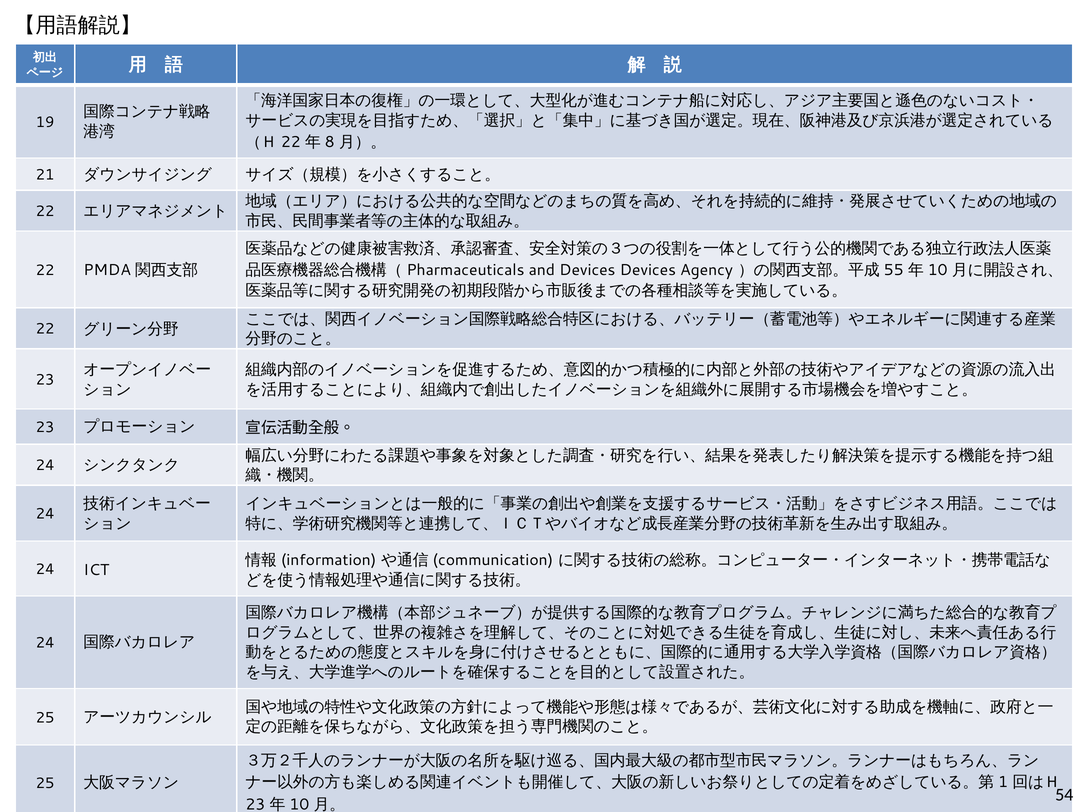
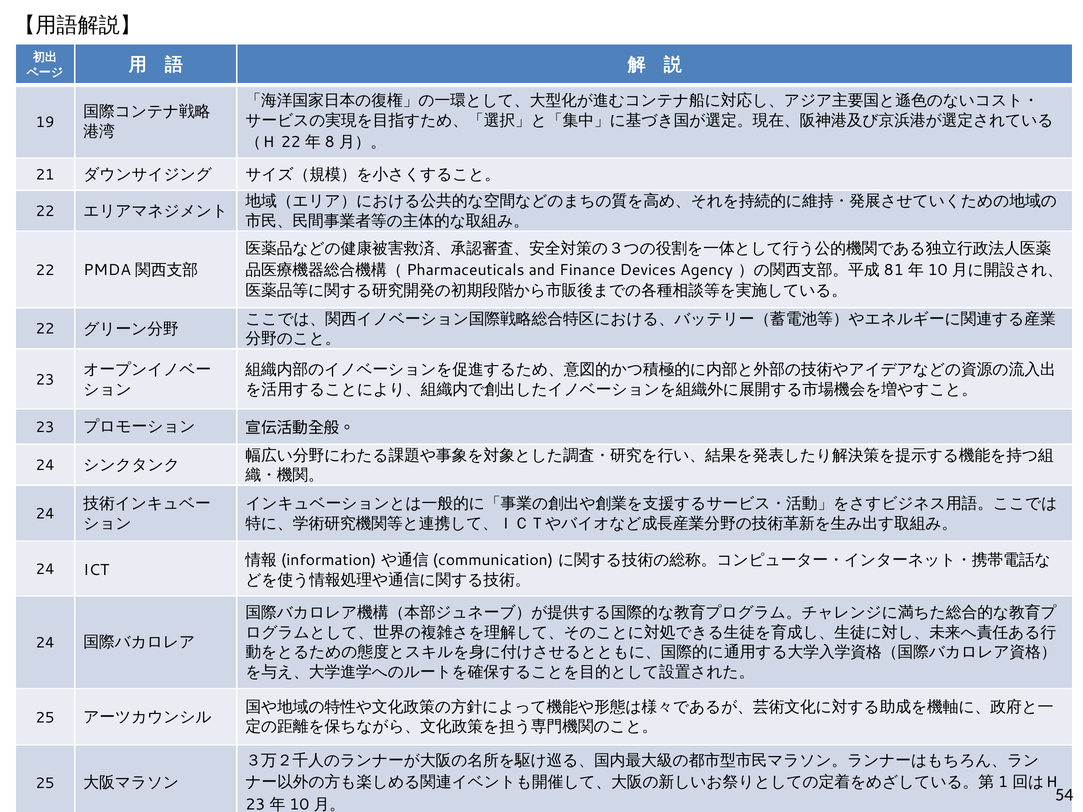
and Devices: Devices -> Finance (587, 270)
55: 55 -> 81 (894, 270)
